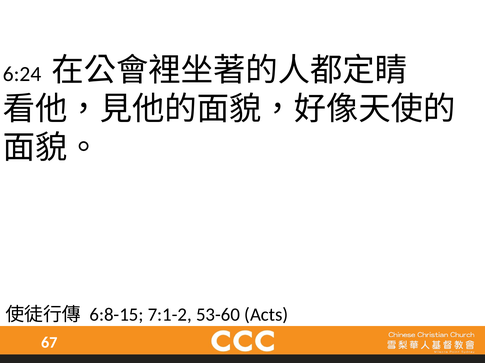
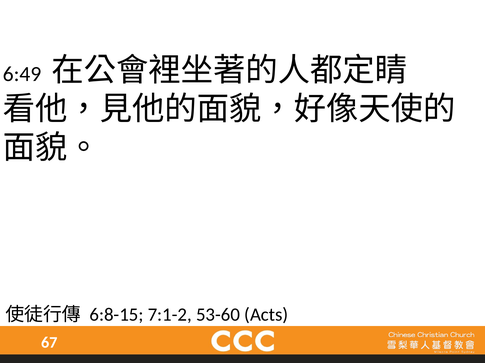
6:24: 6:24 -> 6:49 (22, 74)
